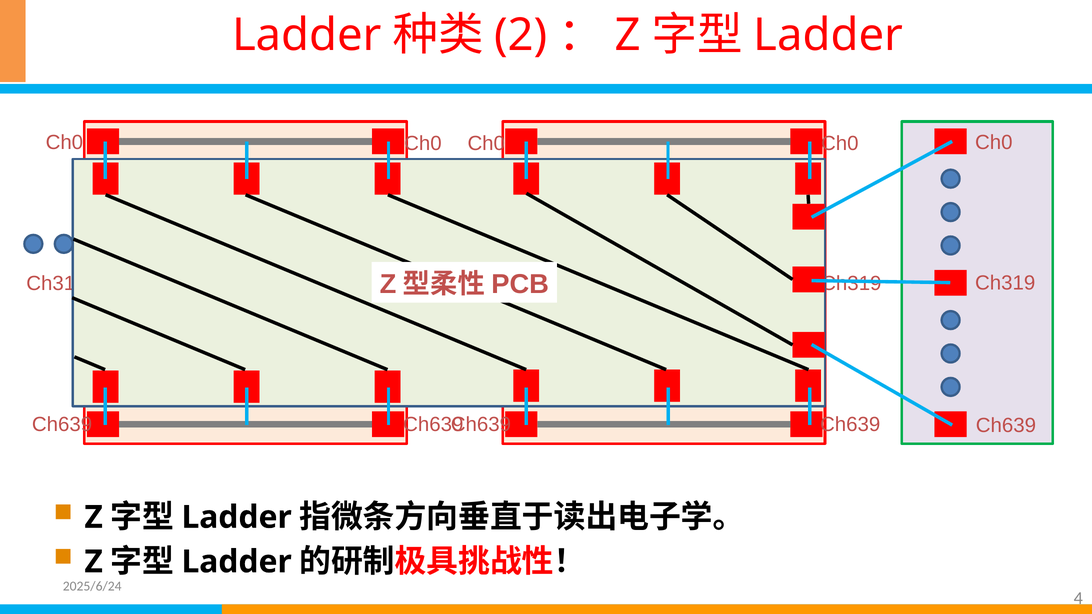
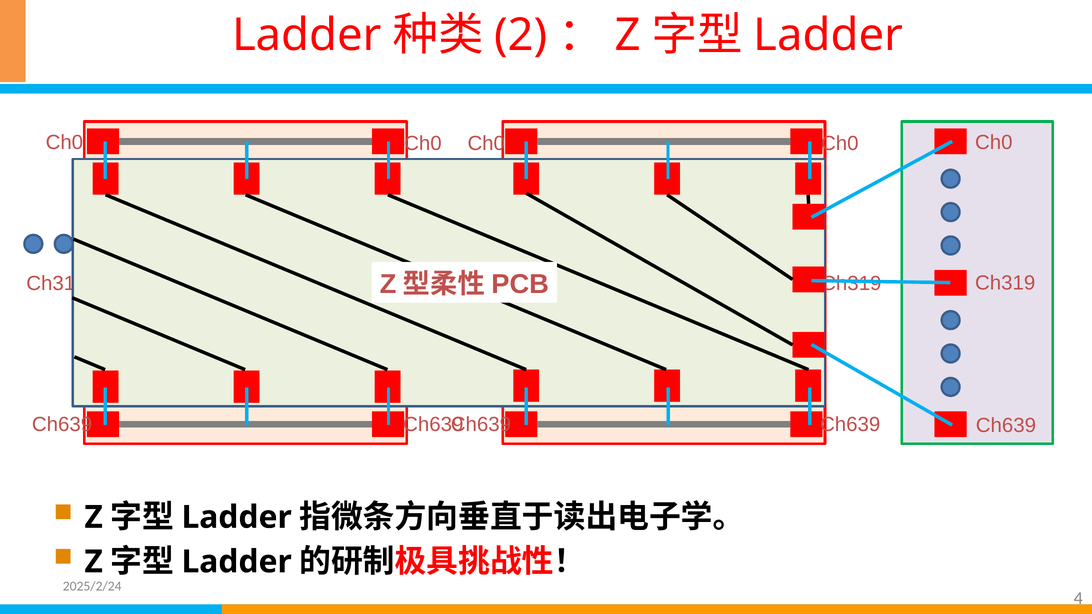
2025/6/24: 2025/6/24 -> 2025/2/24 (92, 587)
